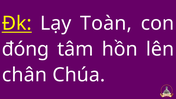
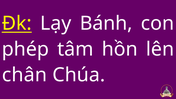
Toàn: Toàn -> Bánh (106, 23)
đóng: đóng -> phép (25, 49)
